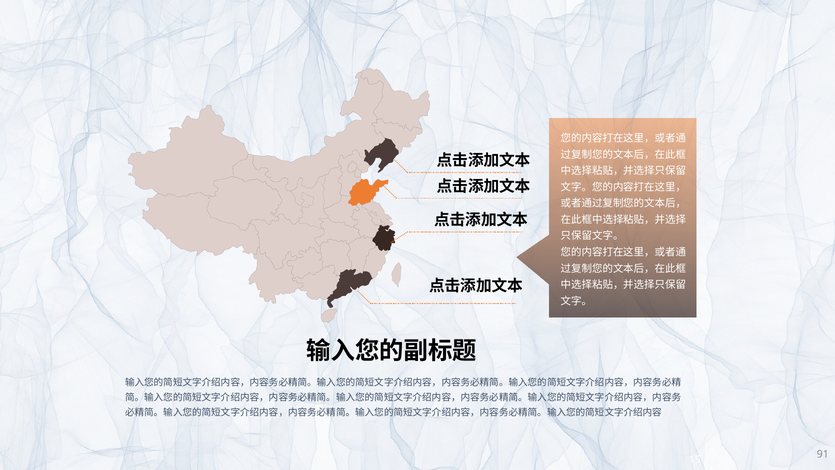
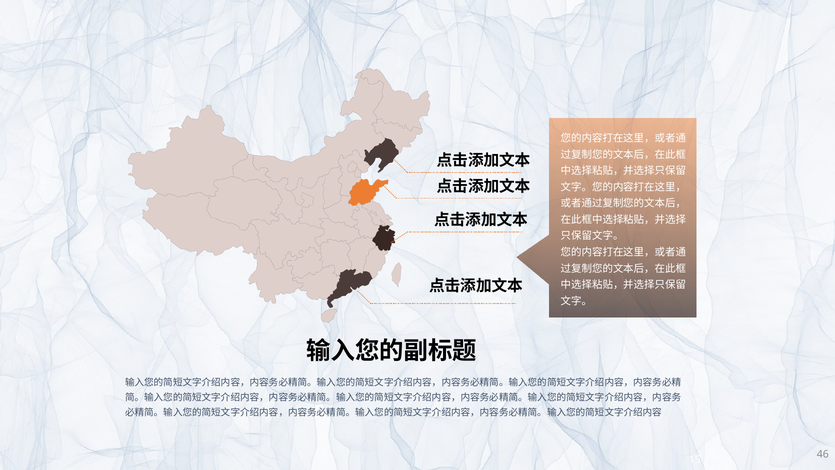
91: 91 -> 46 (823, 454)
